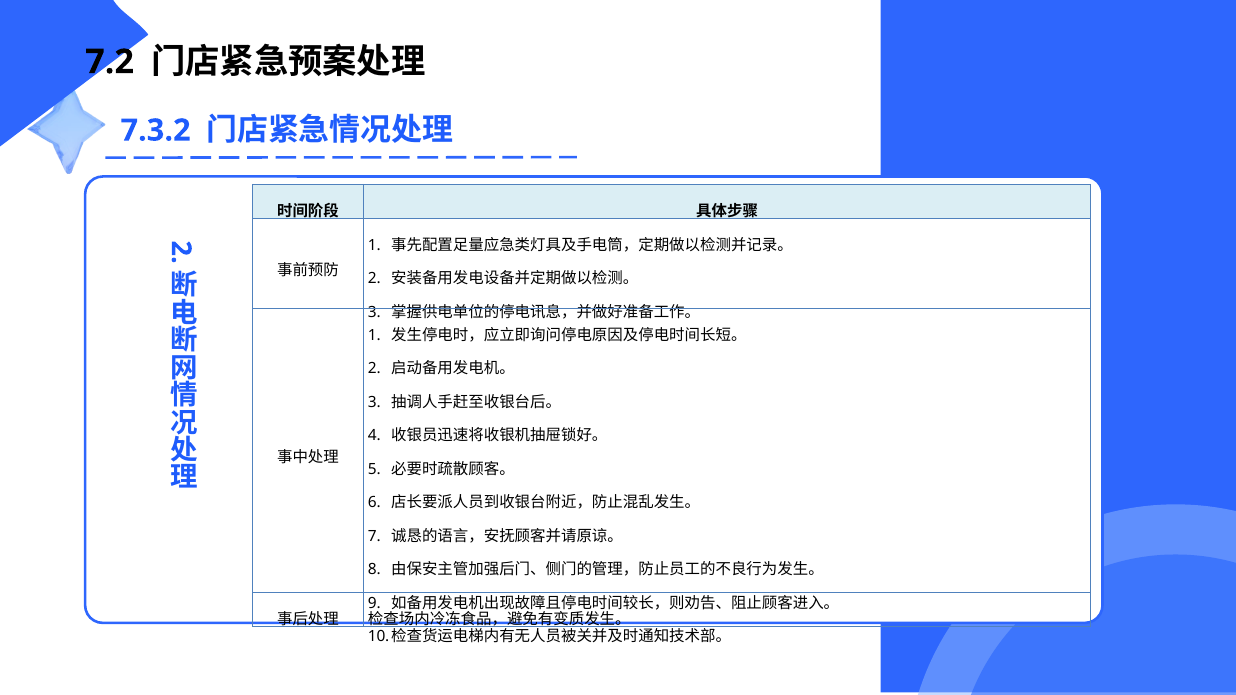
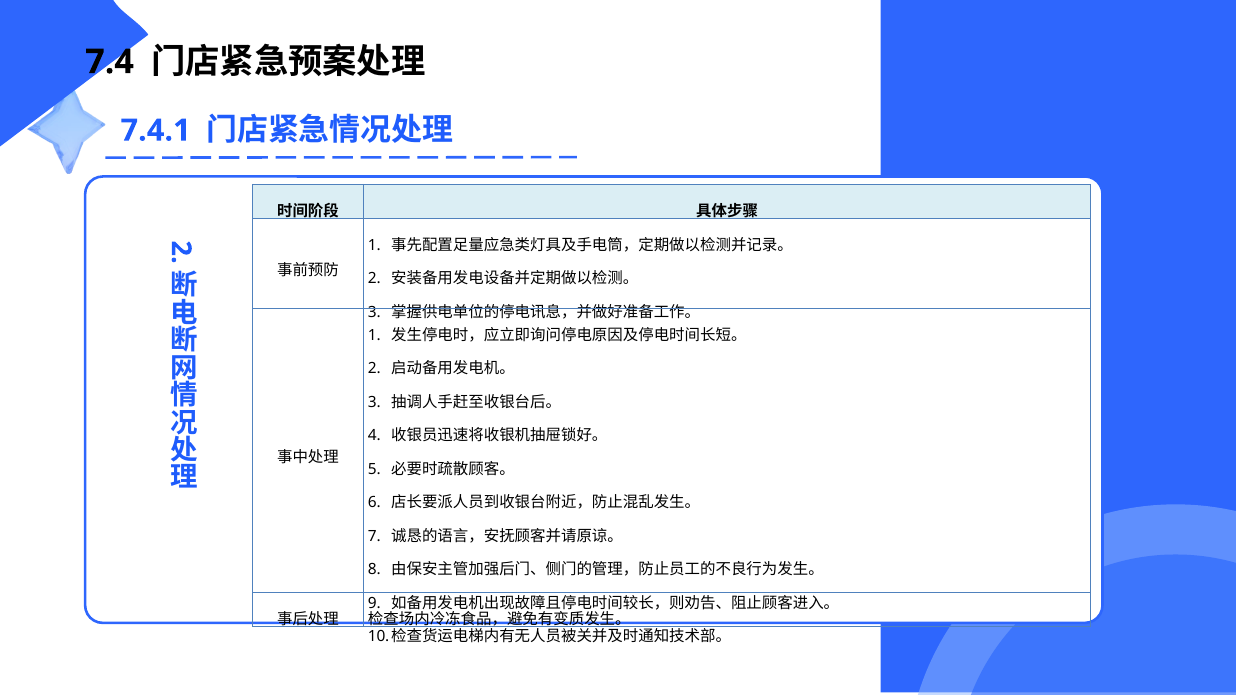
7.2: 7.2 -> 7.4 (110, 62)
7.3.2: 7.3.2 -> 7.4.1 (156, 130)
